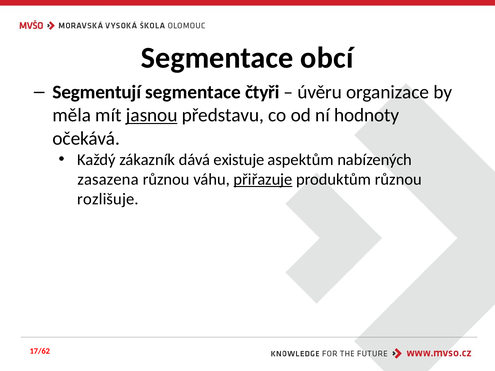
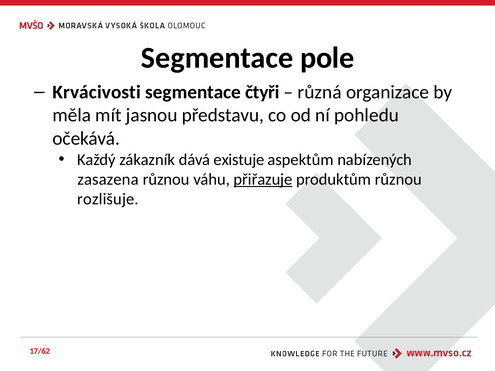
obcí: obcí -> pole (327, 58)
Segmentují: Segmentují -> Krvácivosti (97, 92)
úvěru: úvěru -> různá (320, 92)
jasnou underline: present -> none (152, 115)
hodnoty: hodnoty -> pohledu (367, 115)
